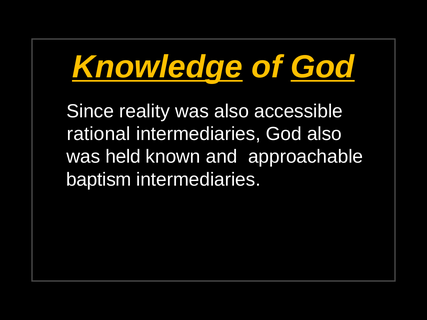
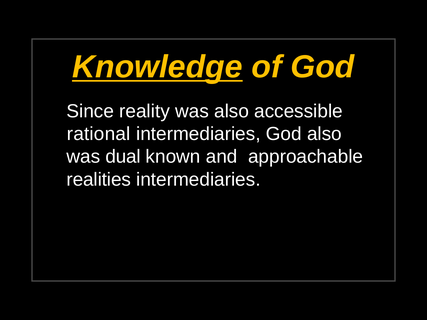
God underline: present -> none (323, 67)
held: held -> dual (123, 157)
baptism: baptism -> realities (99, 180)
